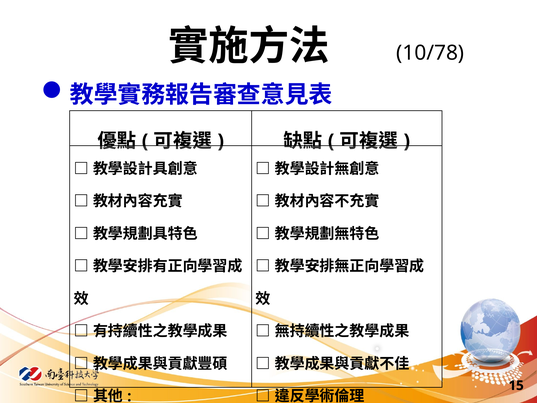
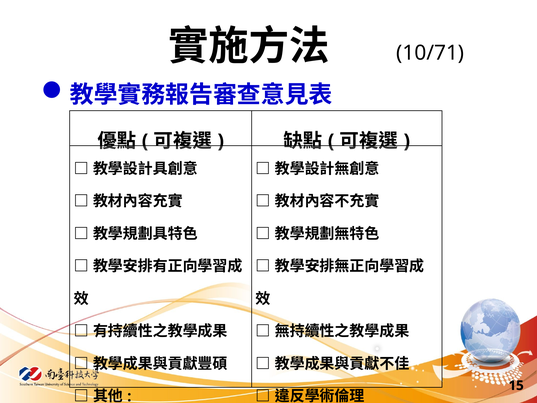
10/78: 10/78 -> 10/71 (430, 53)
